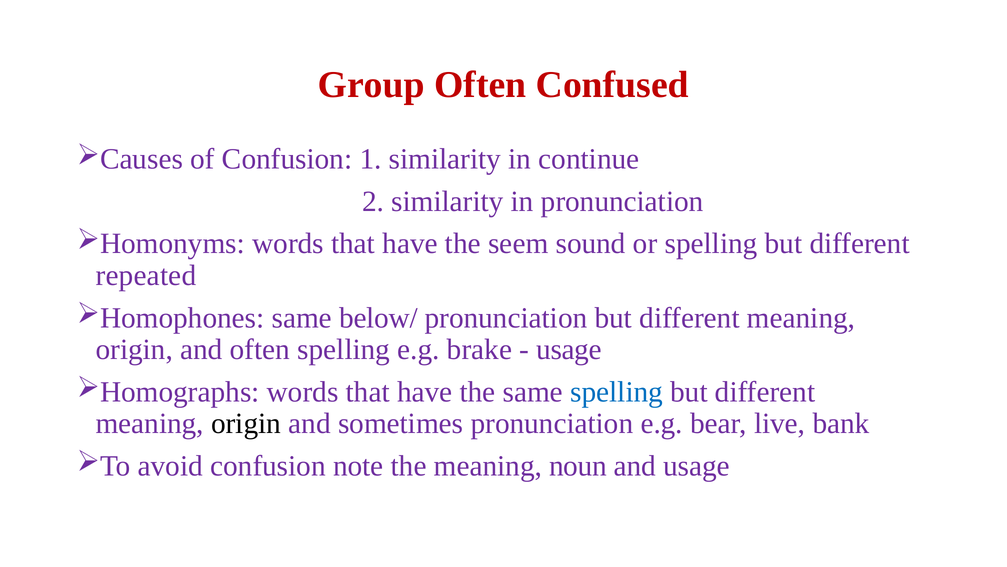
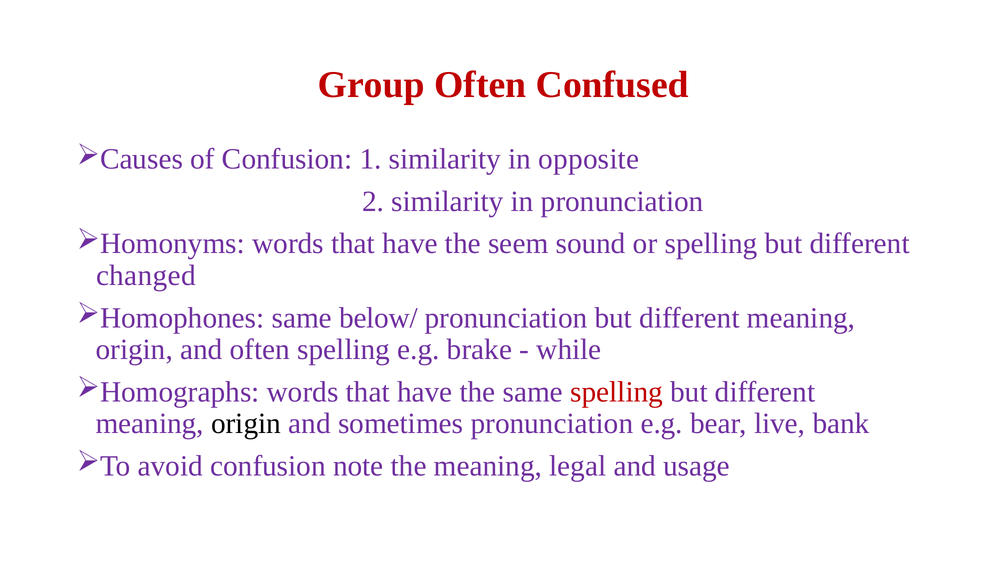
continue: continue -> opposite (589, 159)
repeated: repeated -> changed (146, 275)
usage: usage -> while (569, 349)
spelling colour: blue -> red (617, 391)
noun: noun -> legal (578, 465)
